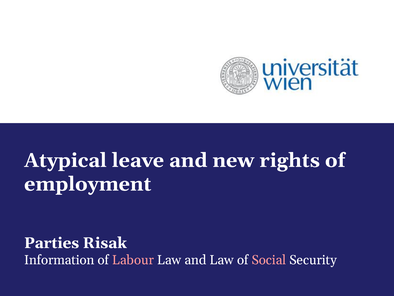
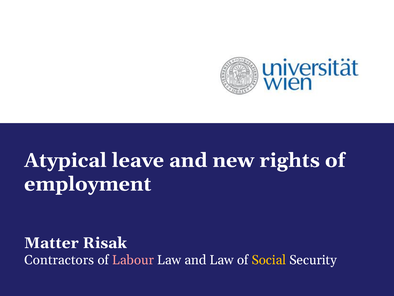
Parties: Parties -> Matter (51, 243)
Information: Information -> Contractors (59, 260)
Social colour: pink -> yellow (269, 260)
